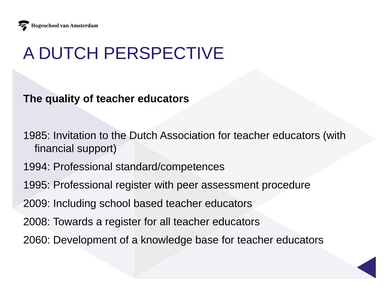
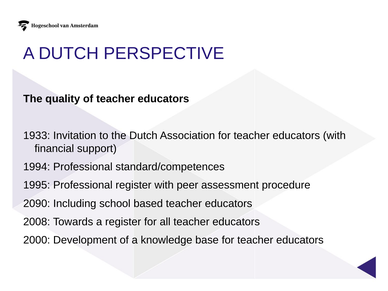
1985: 1985 -> 1933 (37, 136)
2009: 2009 -> 2090 (37, 203)
2060: 2060 -> 2000 (37, 240)
